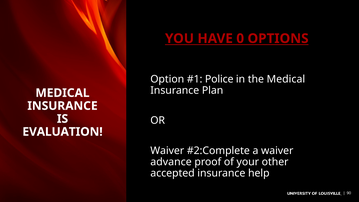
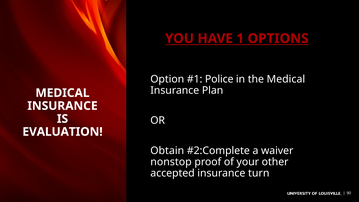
0: 0 -> 1 (240, 39)
Waiver: Waiver -> Obtain (167, 151)
advance: advance -> nonstop (171, 162)
help: help -> turn (259, 173)
